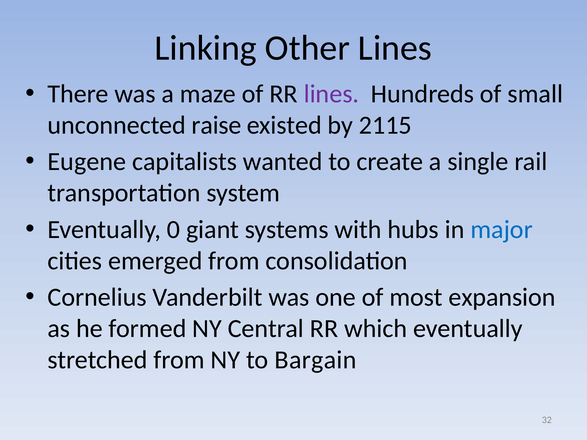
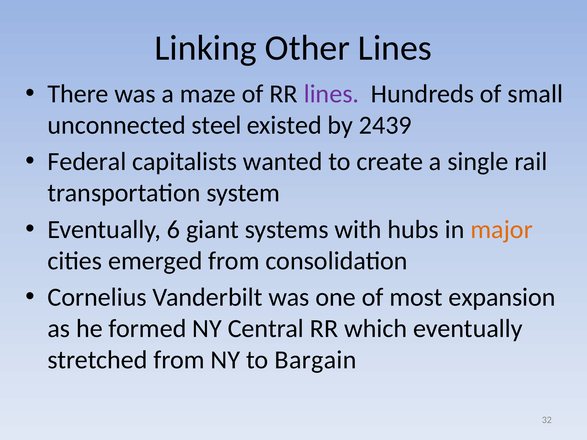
raise: raise -> steel (217, 125)
2115: 2115 -> 2439 (385, 125)
Eugene: Eugene -> Federal (87, 162)
0: 0 -> 6 (173, 230)
major colour: blue -> orange (502, 230)
